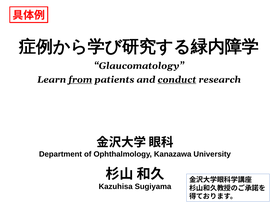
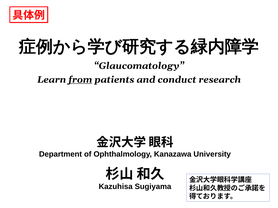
conduct underline: present -> none (177, 80)
